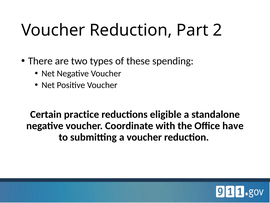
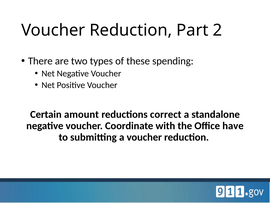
practice: practice -> amount (81, 114)
eligible: eligible -> correct (166, 114)
